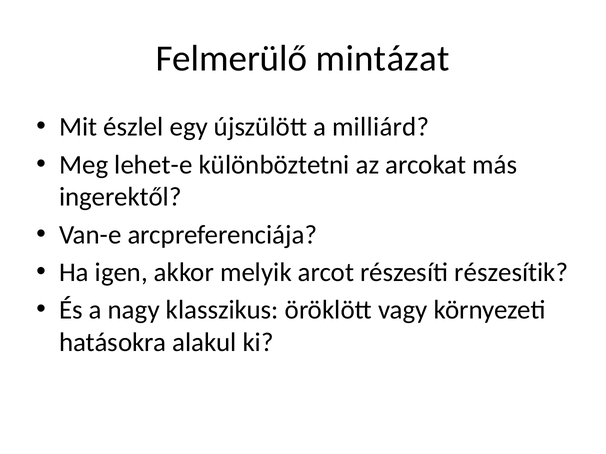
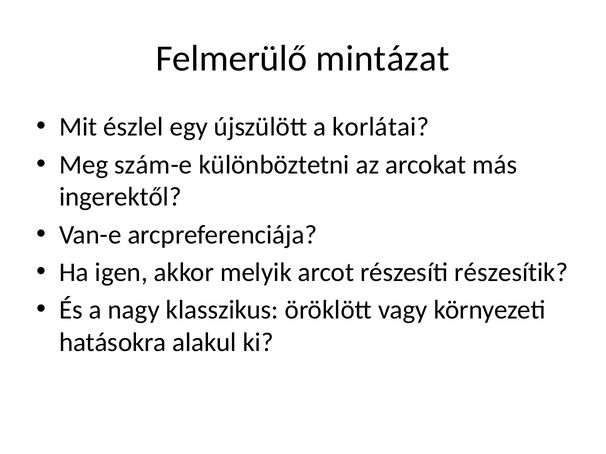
milliárd: milliárd -> korlátai (381, 127)
lehet-e: lehet-e -> szám-e (153, 165)
